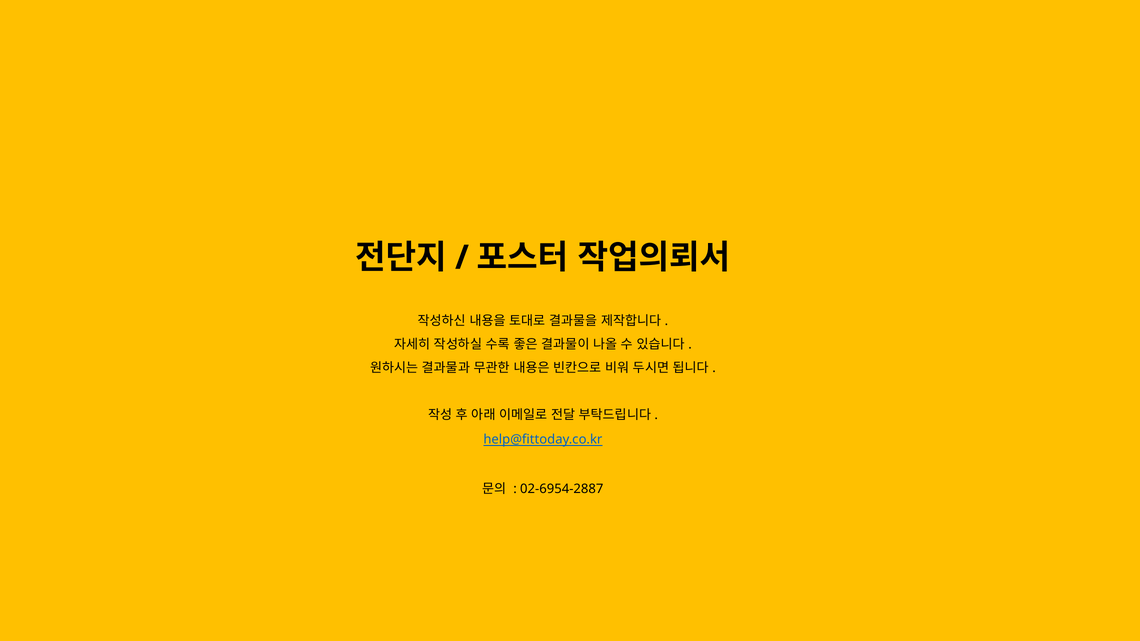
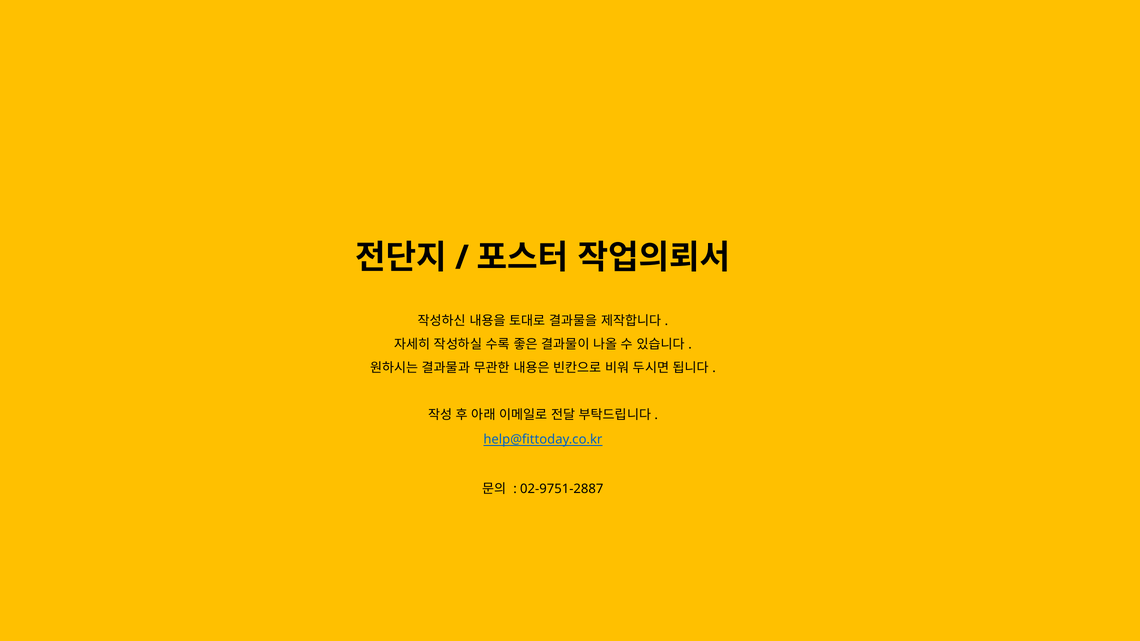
02-6954-2887: 02-6954-2887 -> 02-9751-2887 (562, 489)
